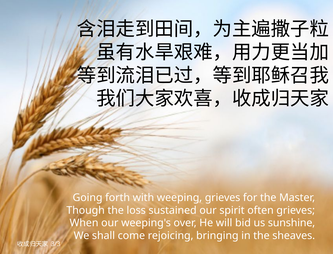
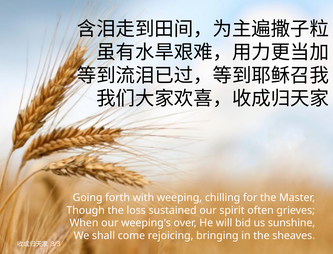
weeping grieves: grieves -> chilling (223, 197)
